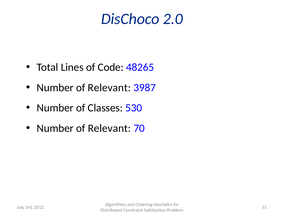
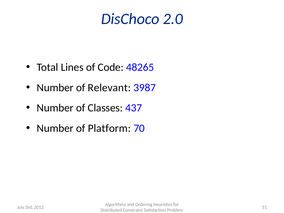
530: 530 -> 437 (134, 108)
Relevant: Relevant -> Platform (109, 128)
